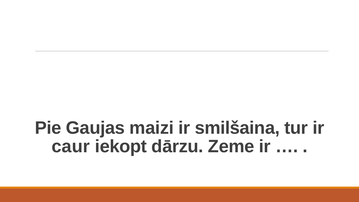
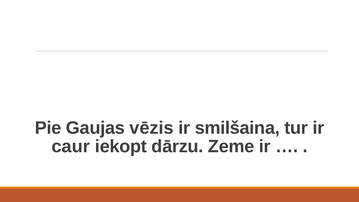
maizi: maizi -> vēzis (152, 128)
